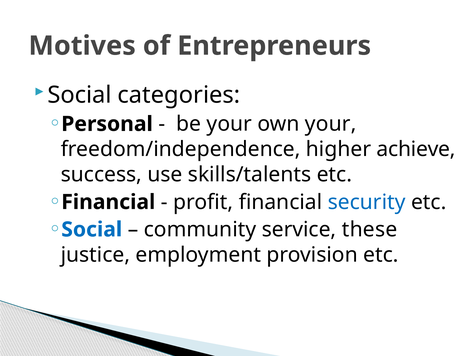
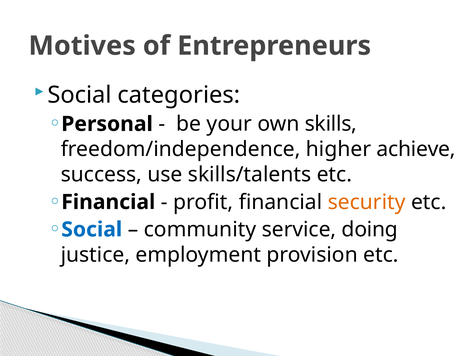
own your: your -> skills (331, 124)
security colour: blue -> orange (367, 202)
these: these -> doing (370, 230)
